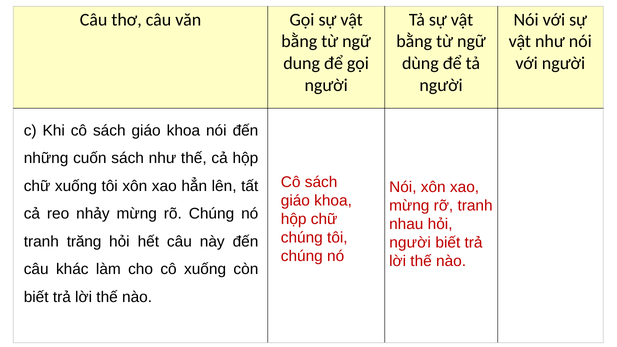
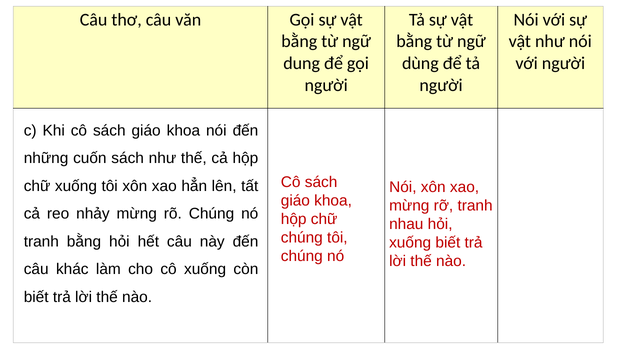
tranh trăng: trăng -> bằng (84, 242)
người: người -> xuống (410, 243)
